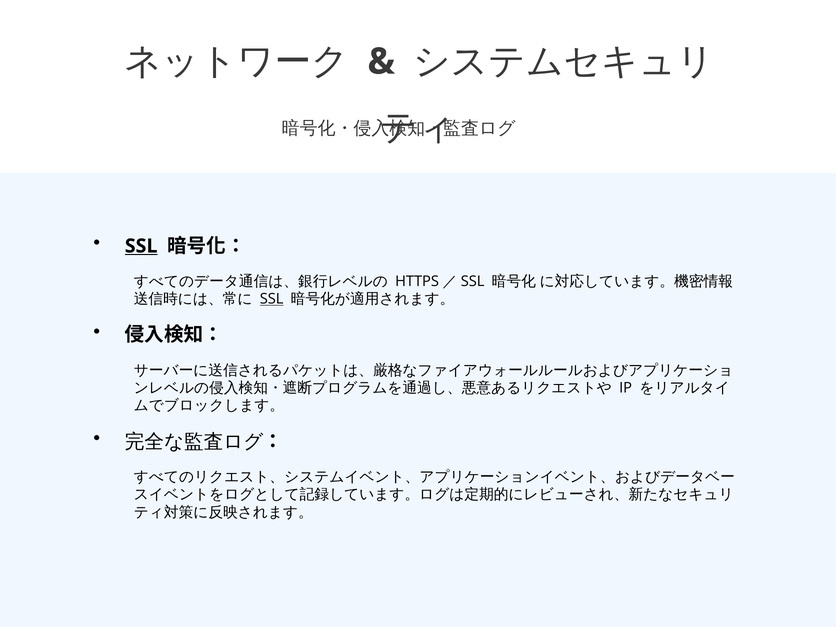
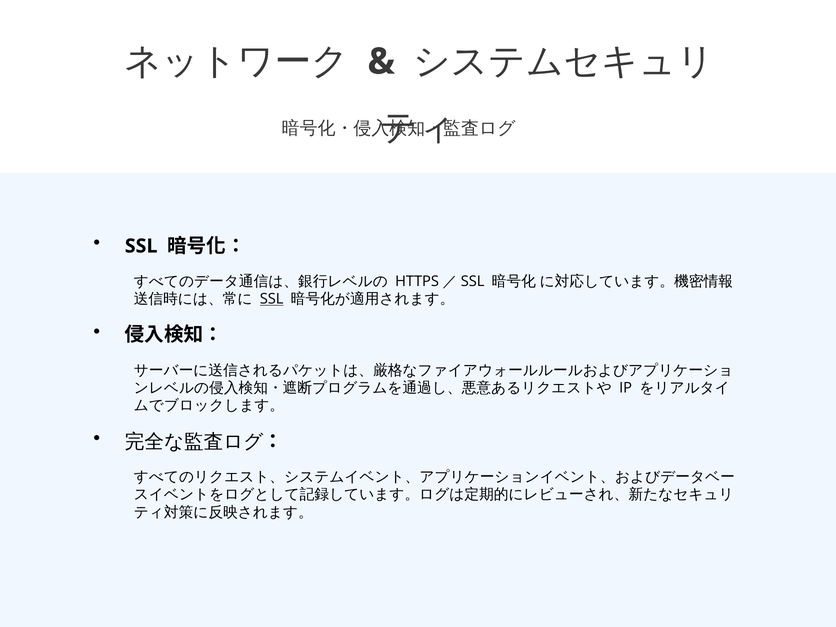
SSL underline: present -> none (141, 246)
